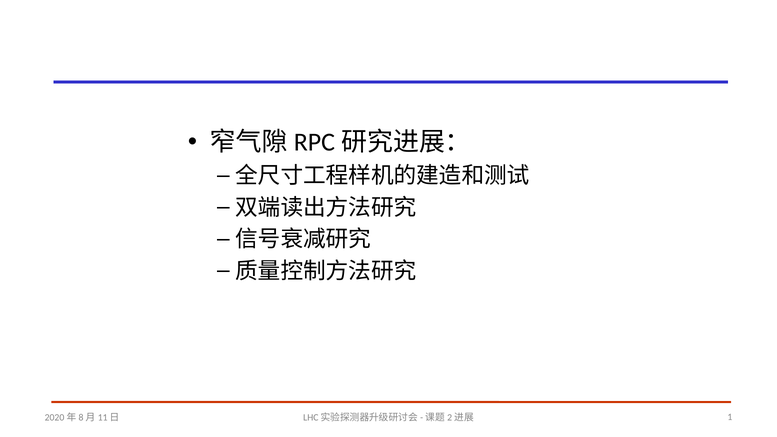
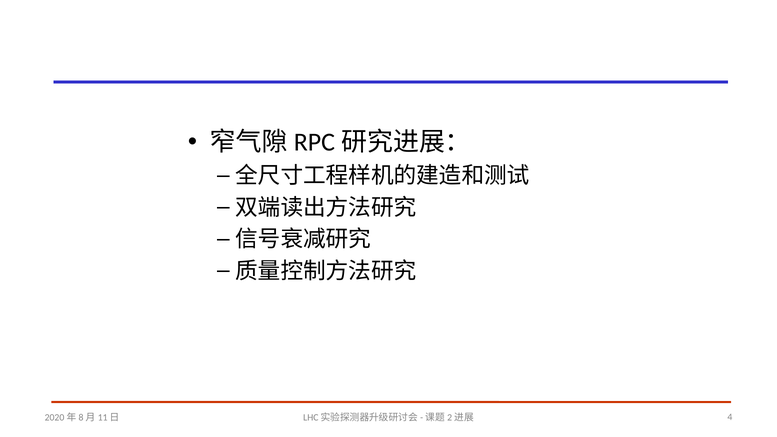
1: 1 -> 4 (730, 417)
